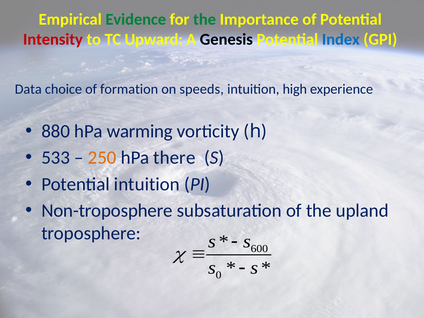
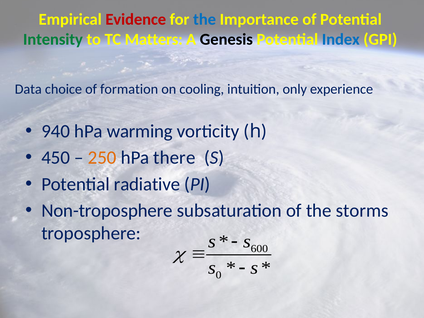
Evidence colour: green -> red (136, 20)
the colour: green -> blue (205, 20)
Intensity colour: red -> green (53, 39)
Upward: Upward -> Matters (154, 39)
speeds: speeds -> cooling (202, 89)
high: high -> only (295, 89)
880: 880 -> 940 (56, 131)
533: 533 -> 450 (56, 158)
Potential intuition: intuition -> radiative (147, 184)
upland: upland -> storms (362, 211)
